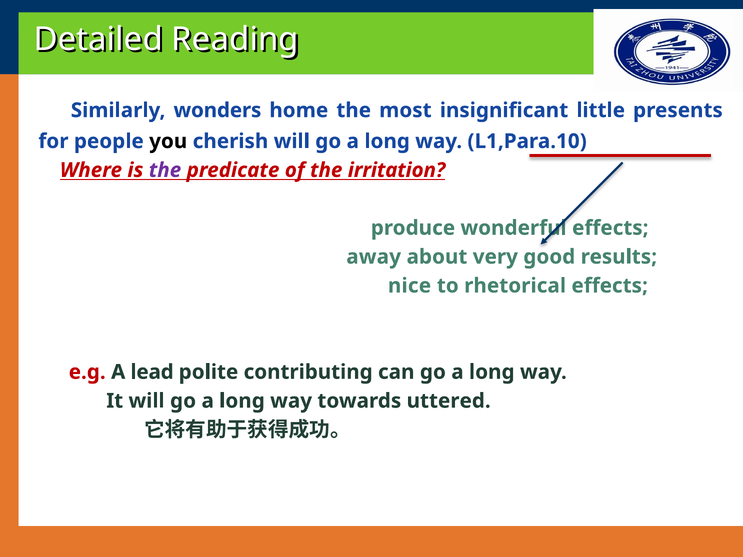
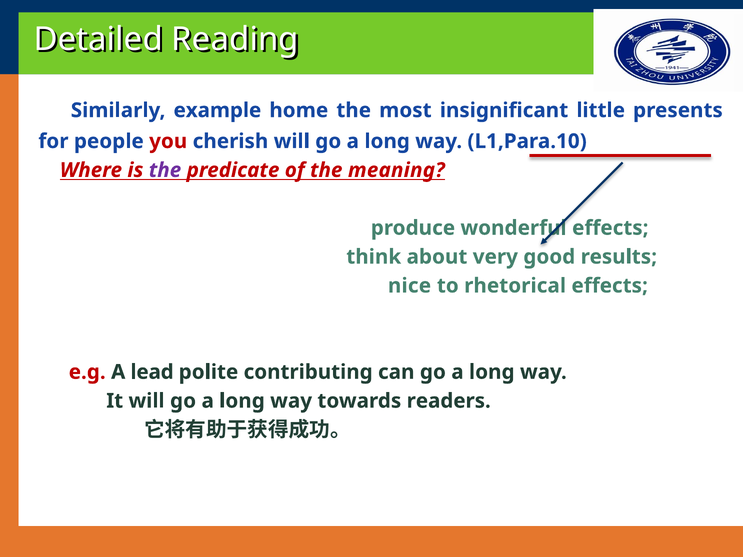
wonders: wonders -> example (217, 110)
you colour: black -> red (168, 141)
irritation: irritation -> meaning (396, 170)
away: away -> think (374, 257)
uttered: uttered -> readers (449, 401)
